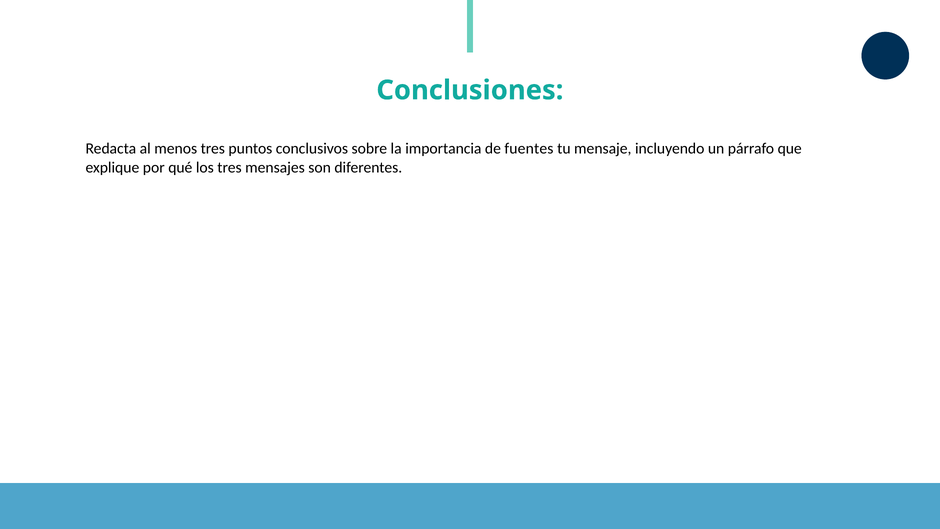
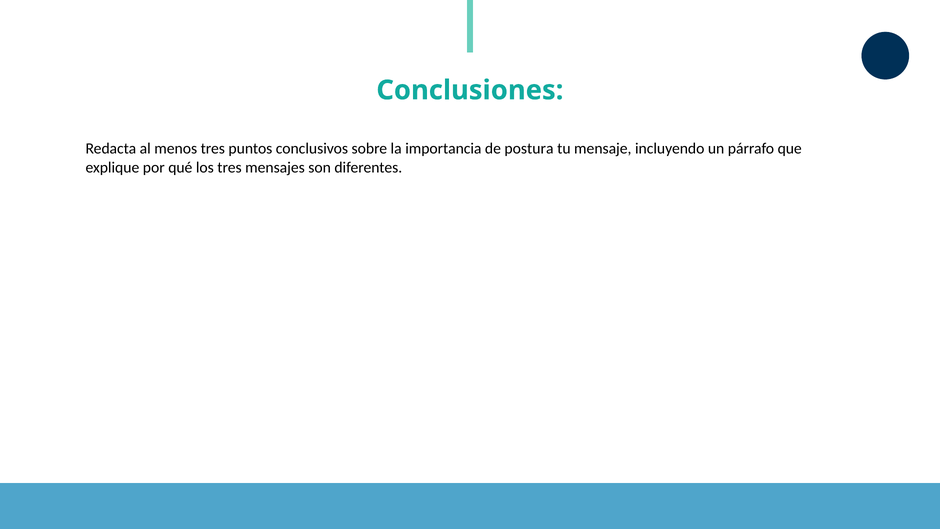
fuentes: fuentes -> postura (529, 149)
